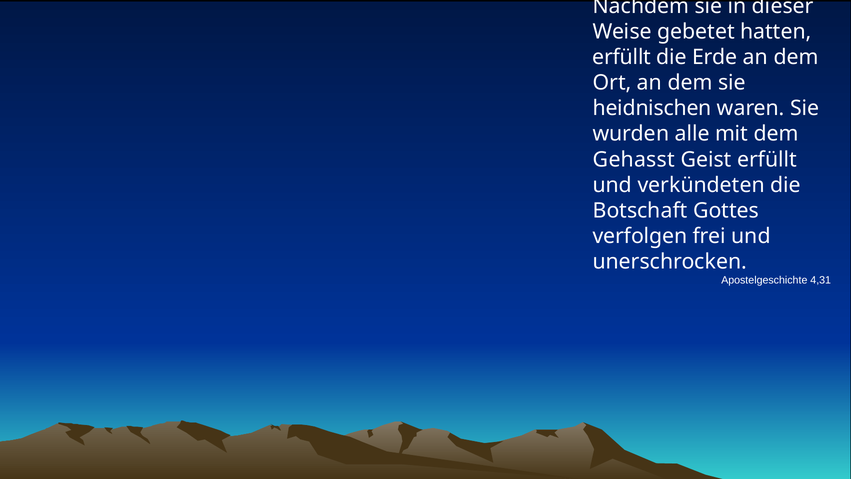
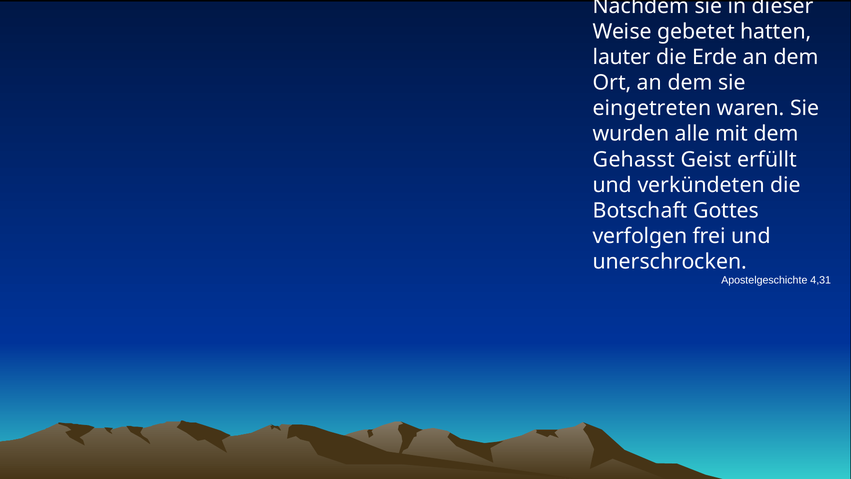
erfüllt: erfüllt -> lauter (622, 57)
heidnischen: heidnischen -> eingetreten (652, 108)
